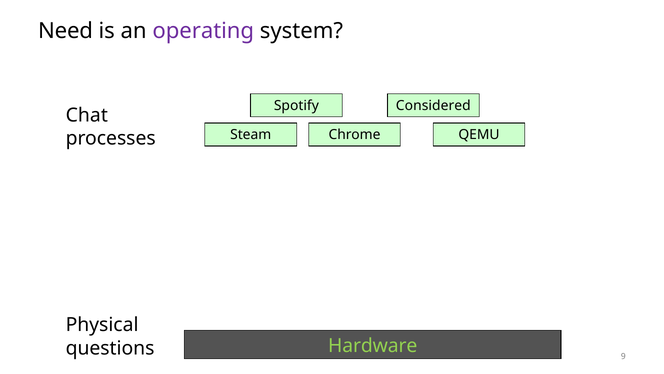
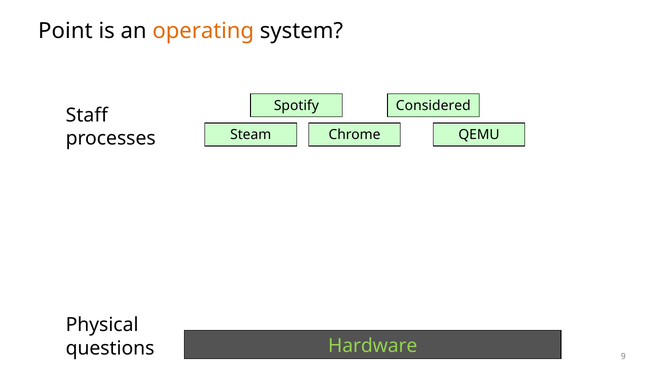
Need: Need -> Point (65, 31)
operating colour: purple -> orange (203, 31)
Chat: Chat -> Staff (87, 115)
